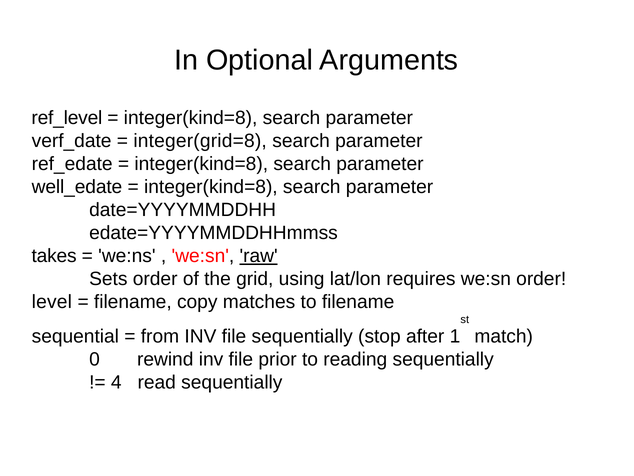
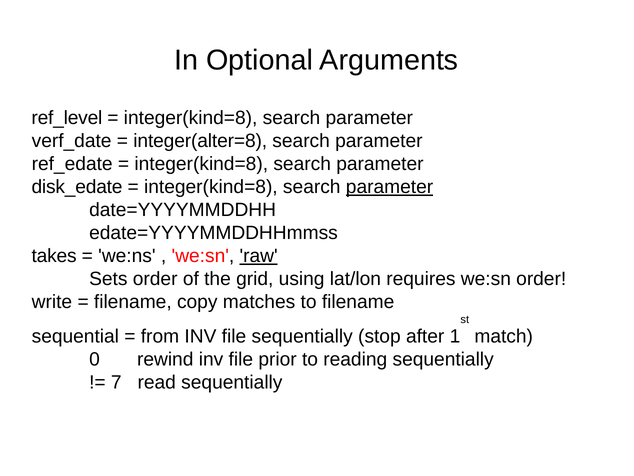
integer(grid=8: integer(grid=8 -> integer(alter=8 (200, 141)
well_edate: well_edate -> disk_edate (77, 187)
parameter underline: none -> present (390, 187)
level: level -> write (52, 302)
4: 4 -> 7 (116, 382)
